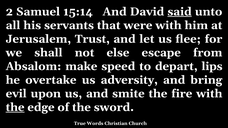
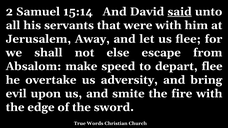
Trust: Trust -> Away (92, 39)
depart lips: lips -> flee (212, 66)
the underline: present -> none (15, 107)
